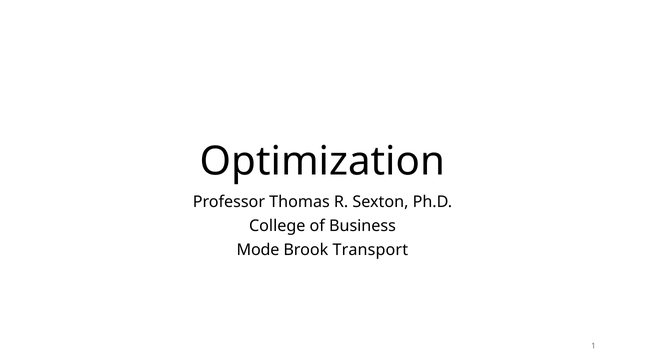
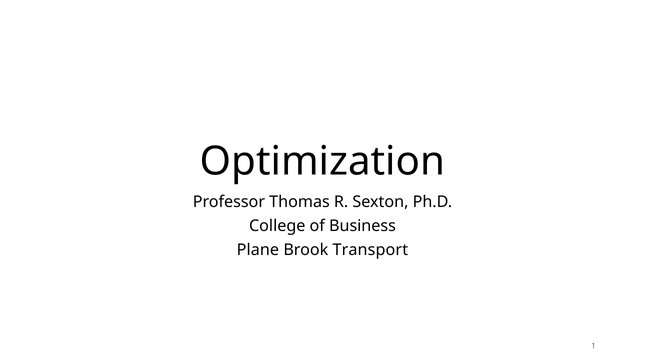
Mode: Mode -> Plane (258, 250)
